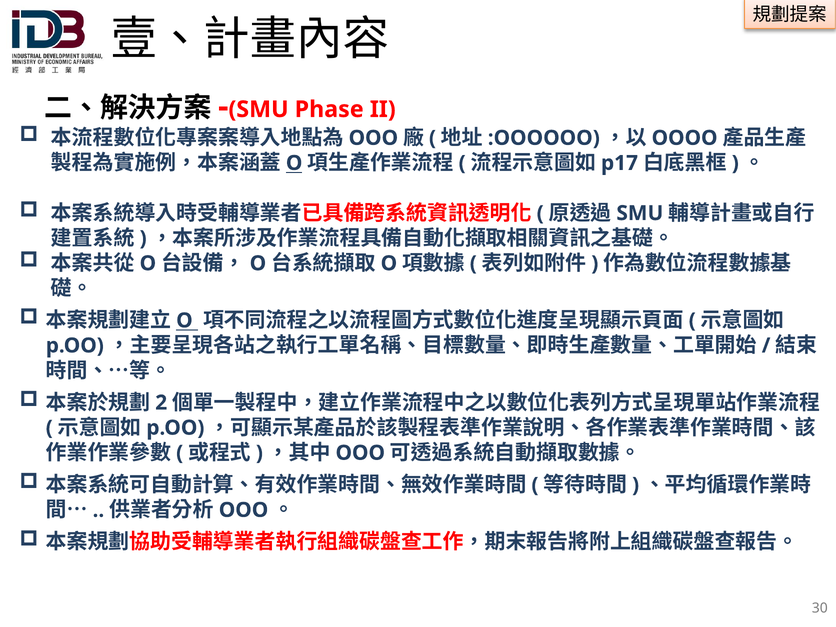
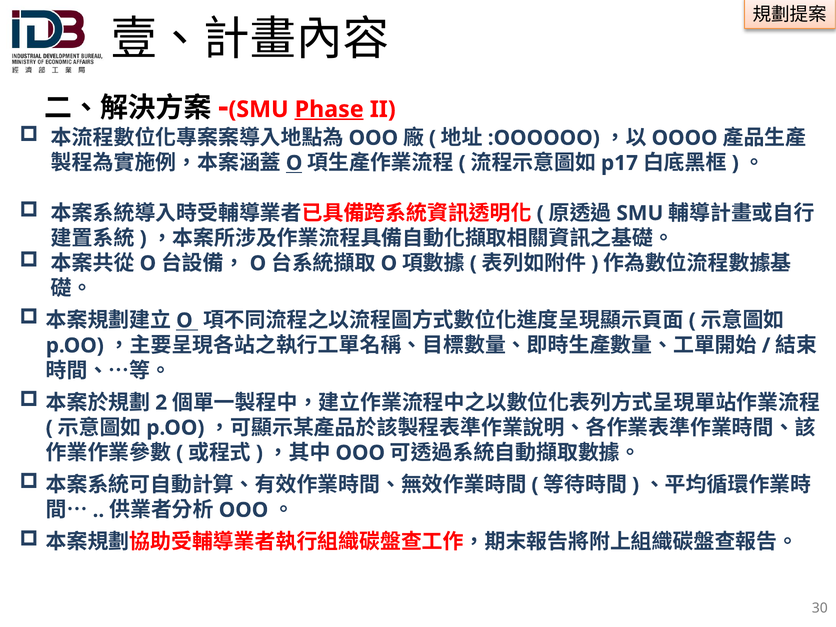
Phase underline: none -> present (329, 109)
